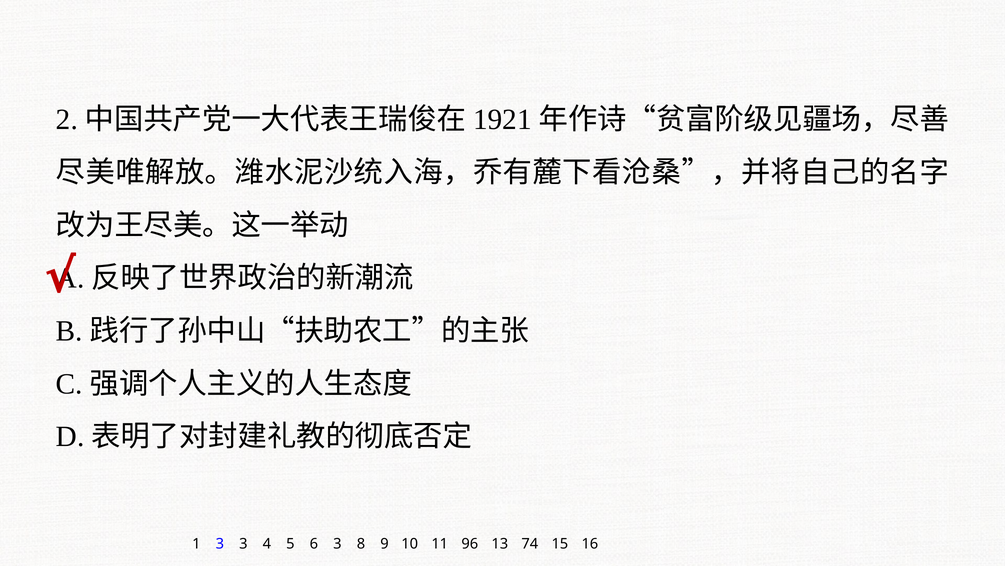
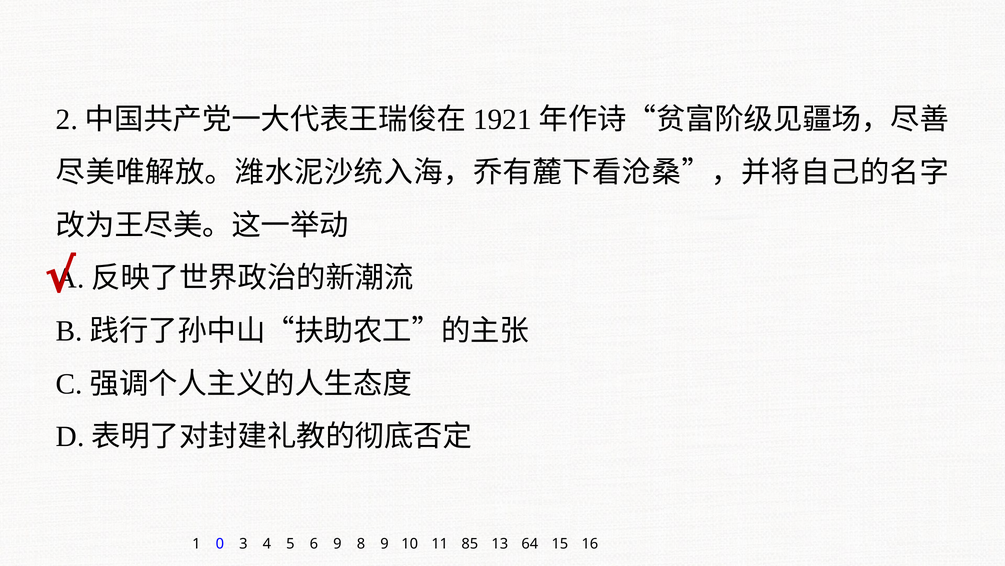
1 3: 3 -> 0 (220, 543)
6 3: 3 -> 9 (337, 543)
96: 96 -> 85 (470, 543)
74: 74 -> 64 (530, 543)
